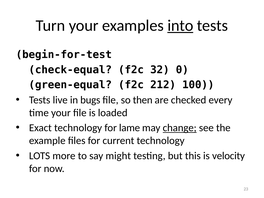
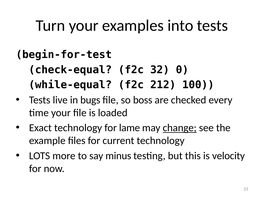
into underline: present -> none (180, 26)
green-equal: green-equal -> while-equal (70, 85)
then: then -> boss (143, 100)
might: might -> minus (118, 156)
